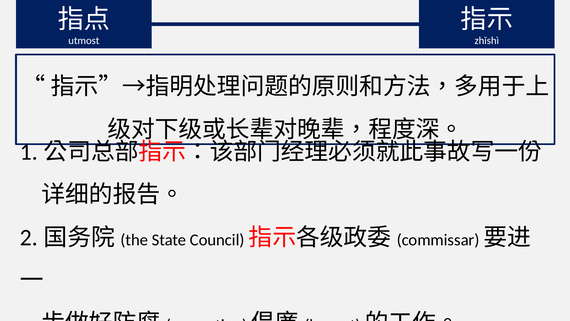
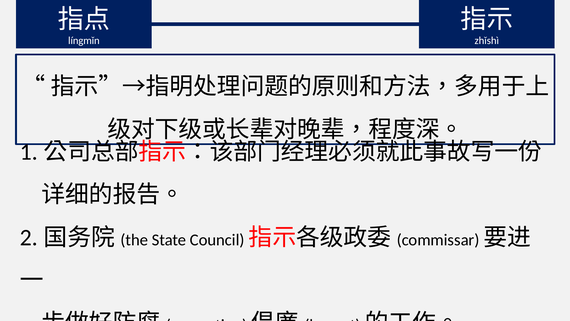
utmost: utmost -> língmǐn (84, 41)
